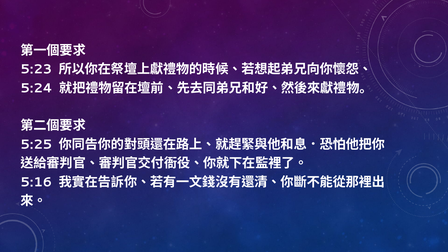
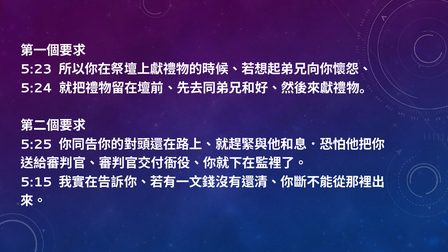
5:16: 5:16 -> 5:15 (36, 182)
